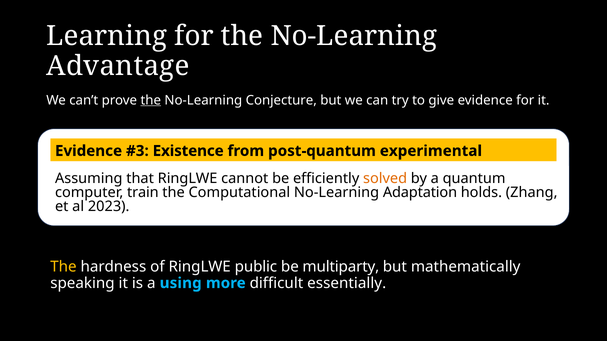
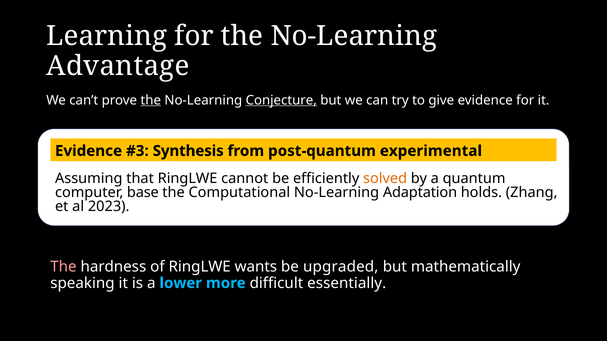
Conjecture underline: none -> present (281, 100)
Existence: Existence -> Synthesis (188, 151)
train: train -> base (143, 193)
The colour: yellow -> pink (63, 267)
public: public -> wants (256, 267)
multiparty: multiparty -> upgraded (341, 267)
using: using -> lower (181, 283)
